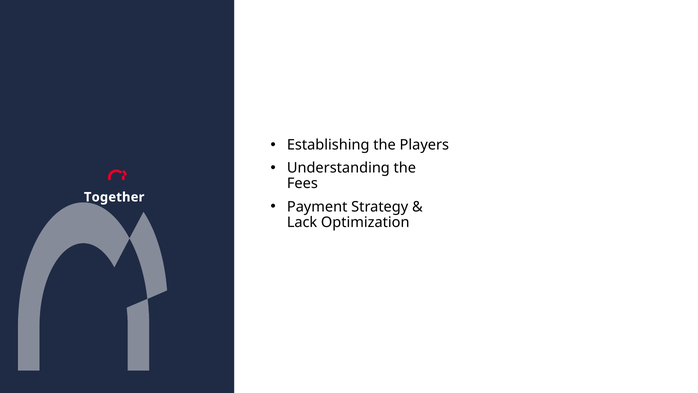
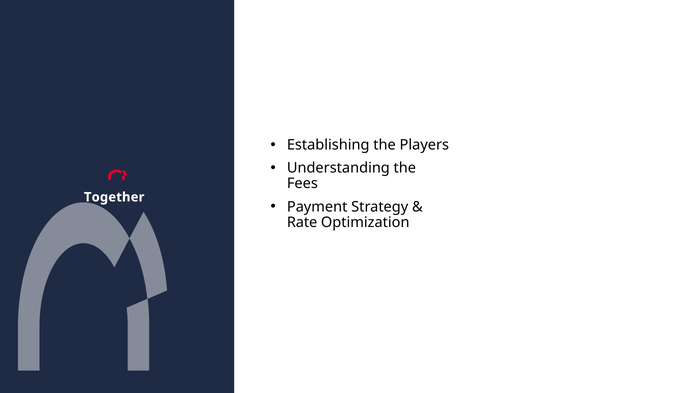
Lack: Lack -> Rate (302, 222)
